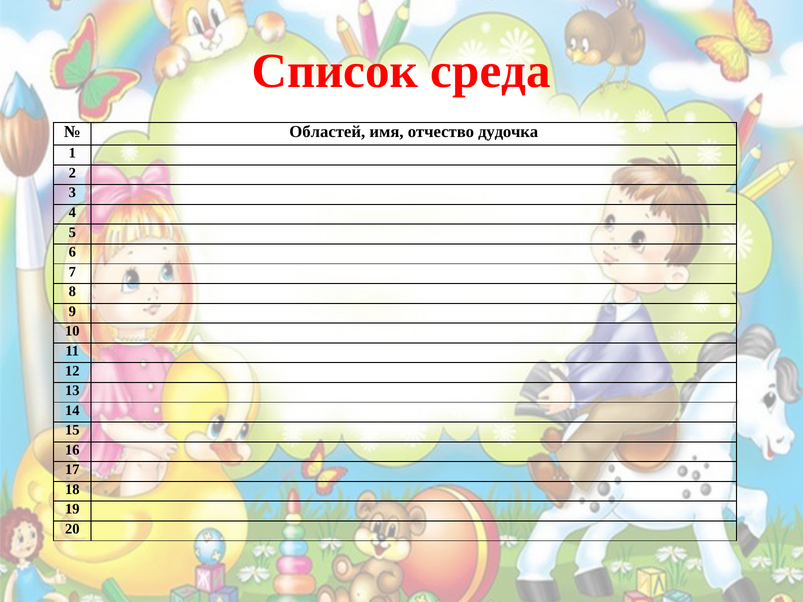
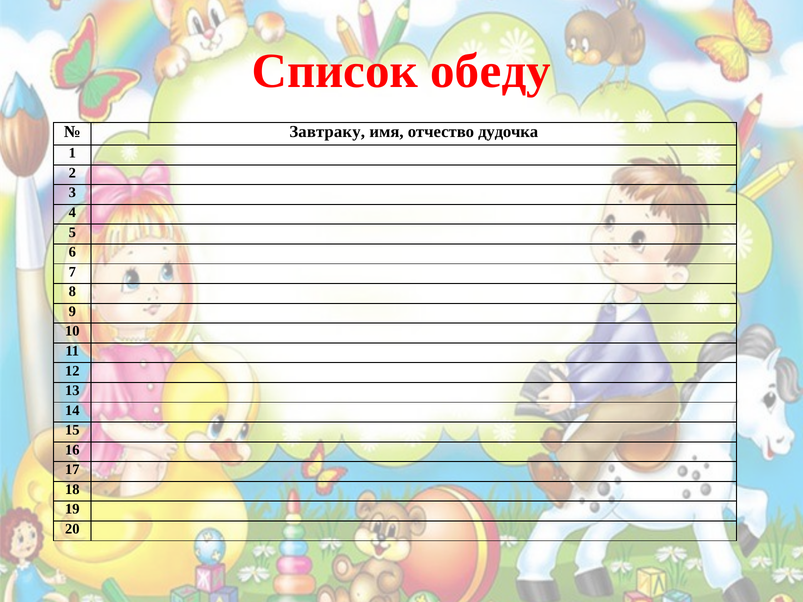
среда: среда -> обеду (491, 71)
Областей: Областей -> Завтраку (327, 132)
